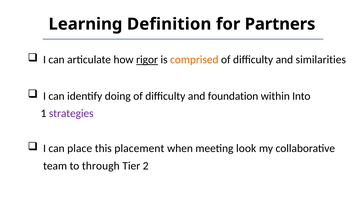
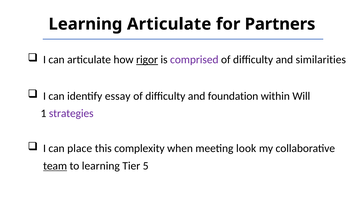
Learning Definition: Definition -> Articulate (169, 24)
comprised colour: orange -> purple (194, 60)
doing: doing -> essay (118, 96)
Into: Into -> Will (301, 96)
placement: placement -> complexity (139, 148)
team underline: none -> present (55, 166)
to through: through -> learning (101, 166)
2: 2 -> 5 (146, 166)
